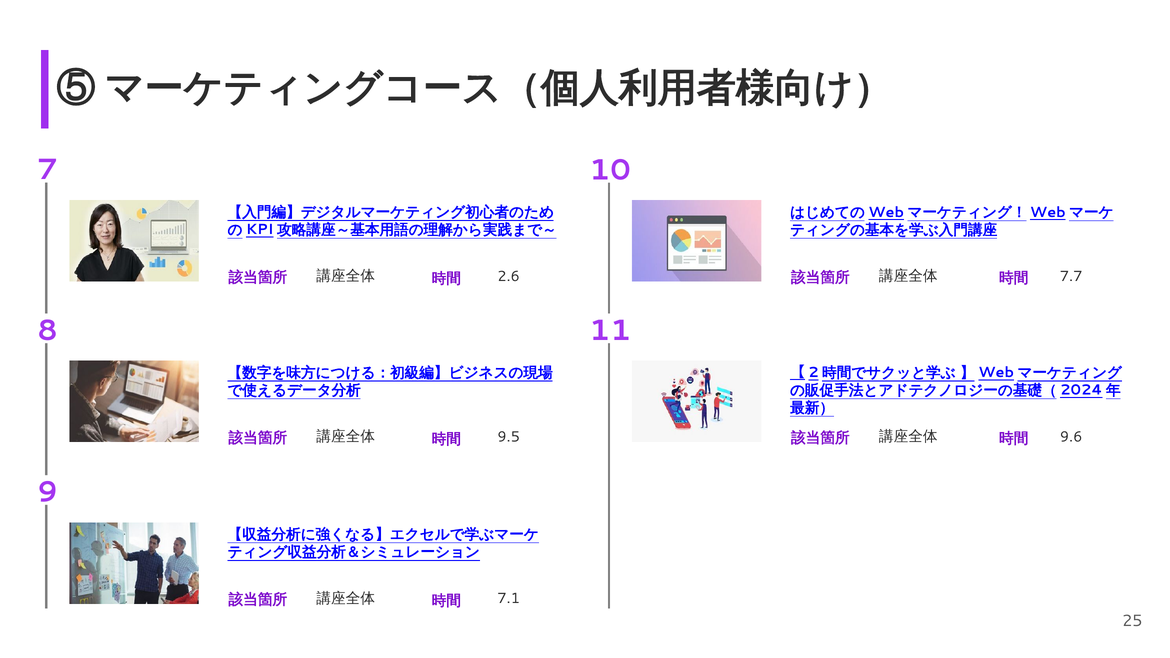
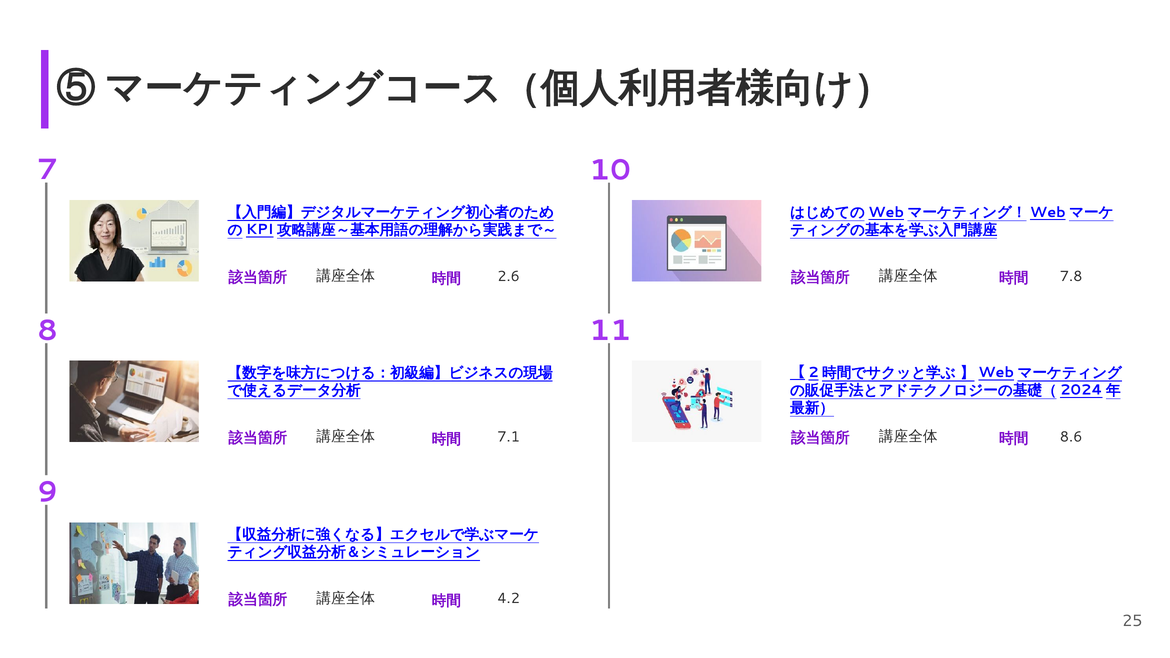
7.7: 7.7 -> 7.8 (1071, 277)
9.5: 9.5 -> 7.1 (509, 437)
9.6: 9.6 -> 8.6 (1071, 437)
7.1: 7.1 -> 4.2 (509, 599)
